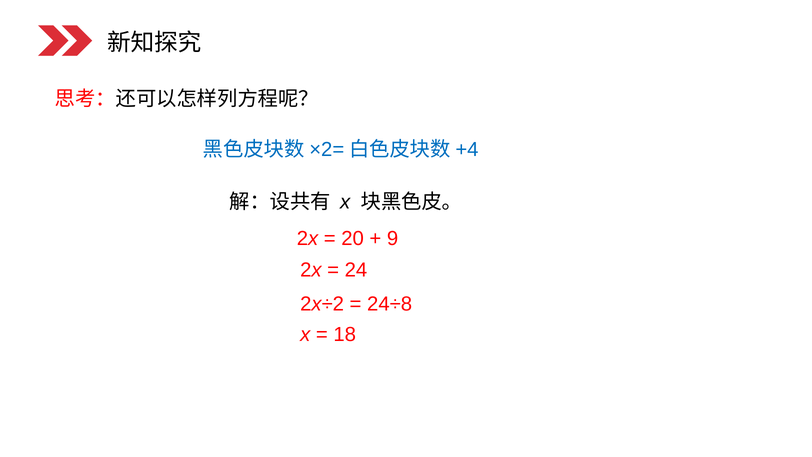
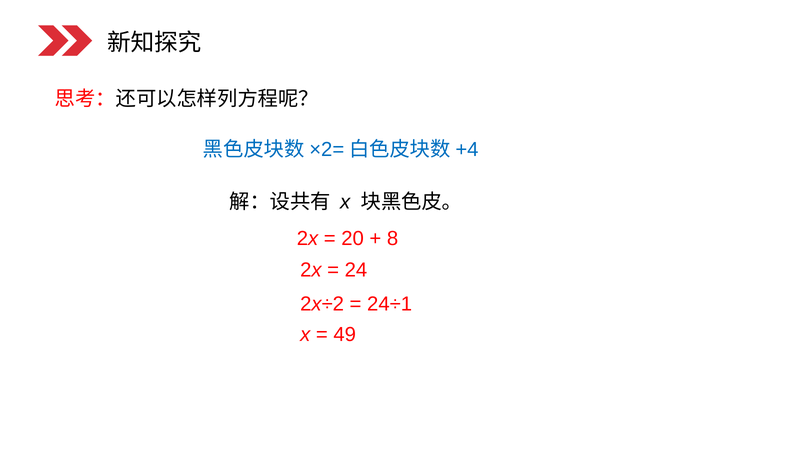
9: 9 -> 8 (393, 238)
24÷8: 24÷8 -> 24÷1 (390, 304)
18: 18 -> 49 (345, 335)
